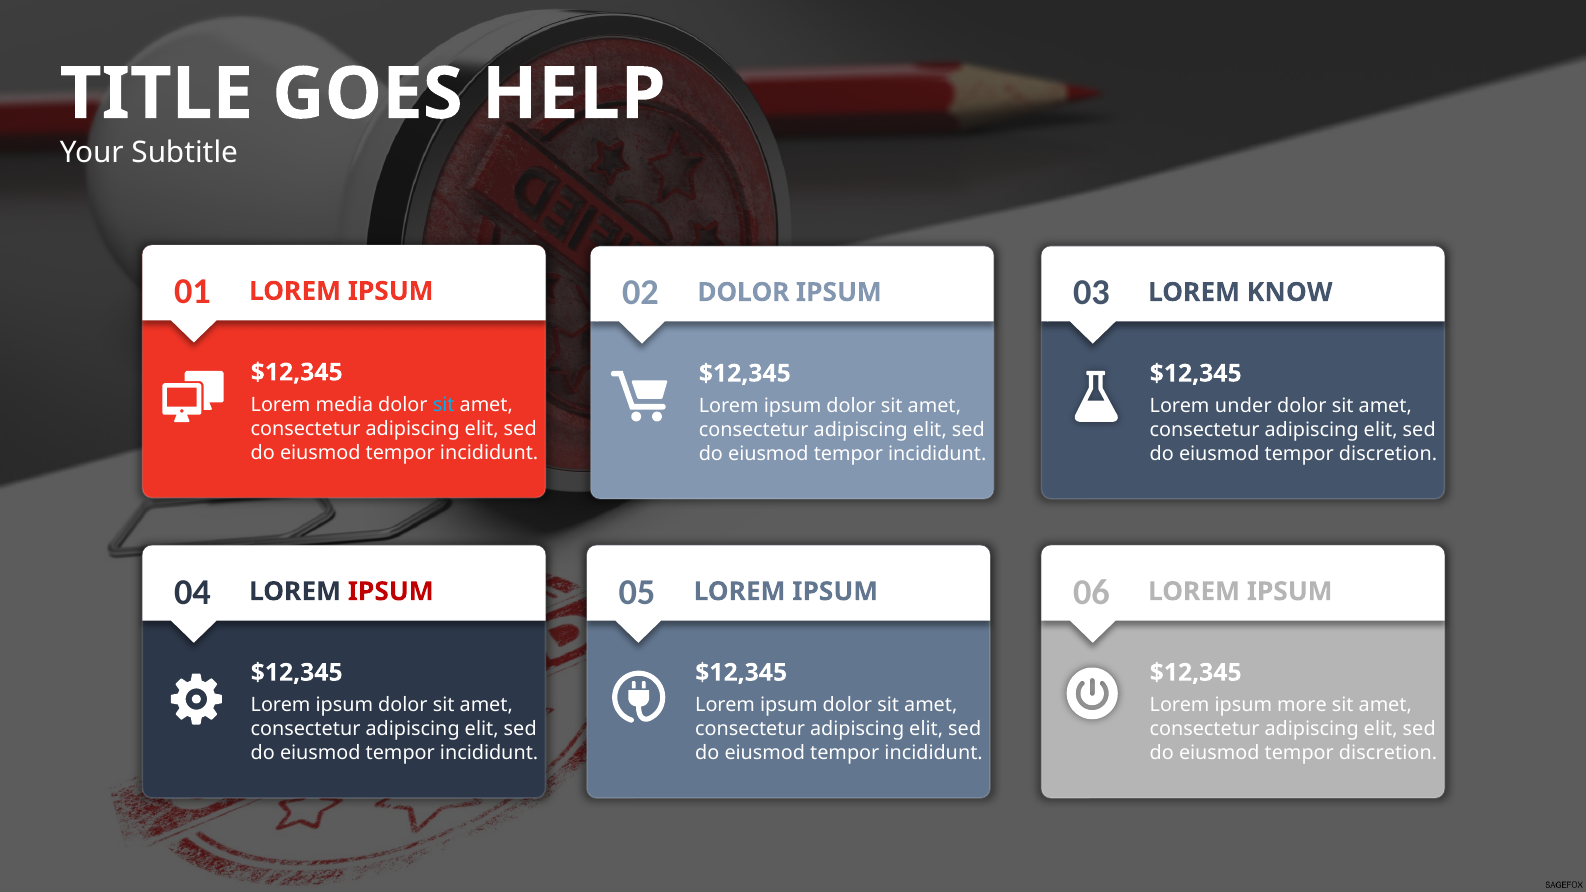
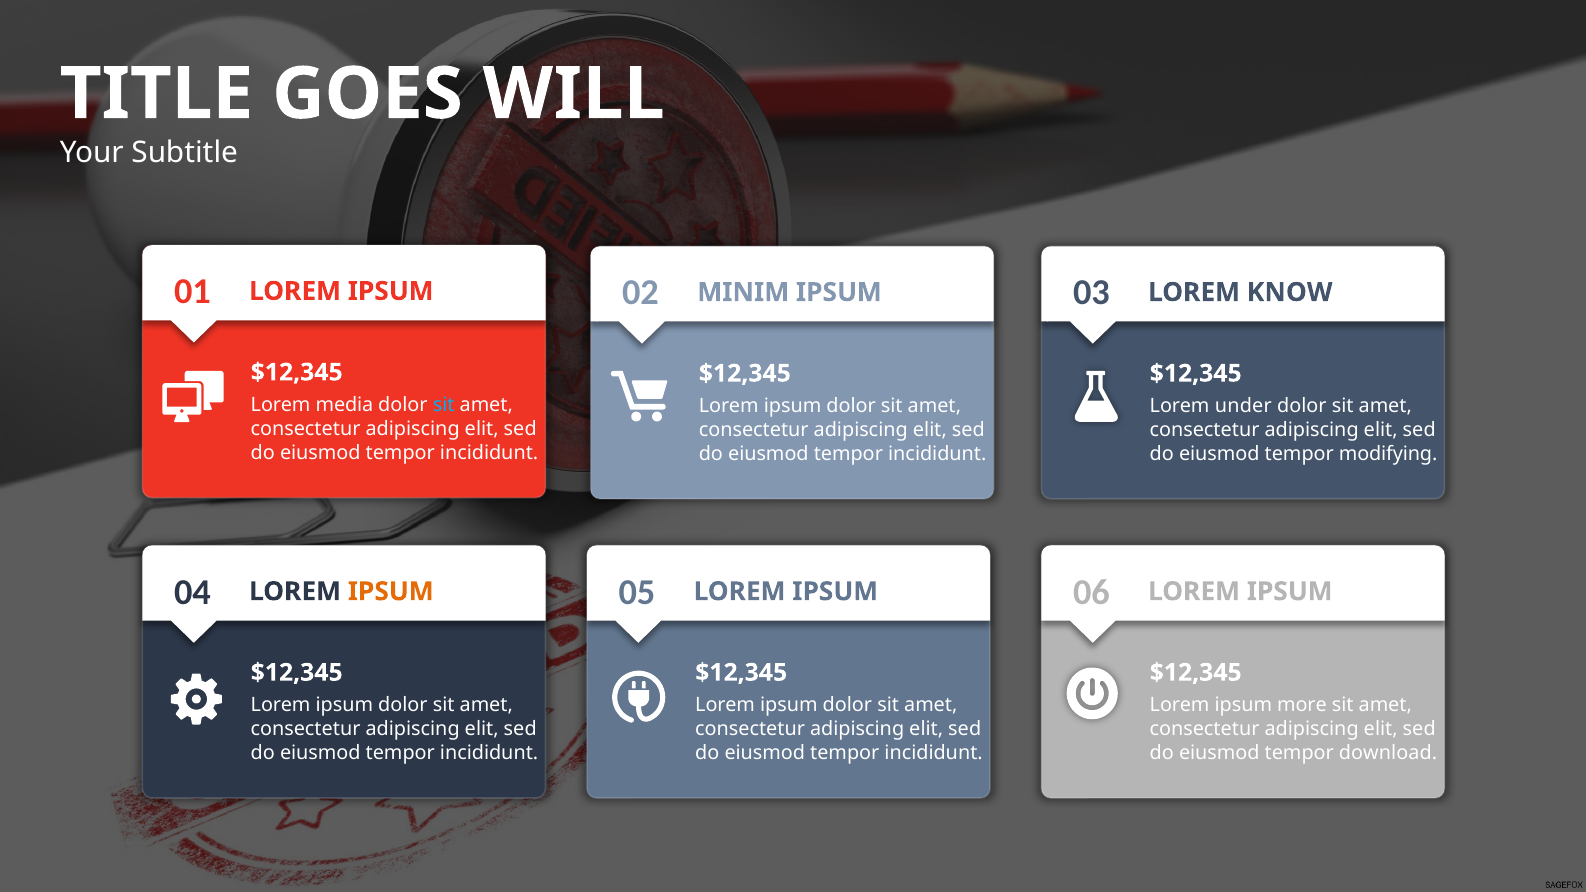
HELP: HELP -> WILL (574, 94)
02 DOLOR: DOLOR -> MINIM (743, 292)
discretion: discretion -> modifying (1388, 454)
IPSUM colour: red -> orange (391, 592)
discretion: discretion -> download (1388, 753)
